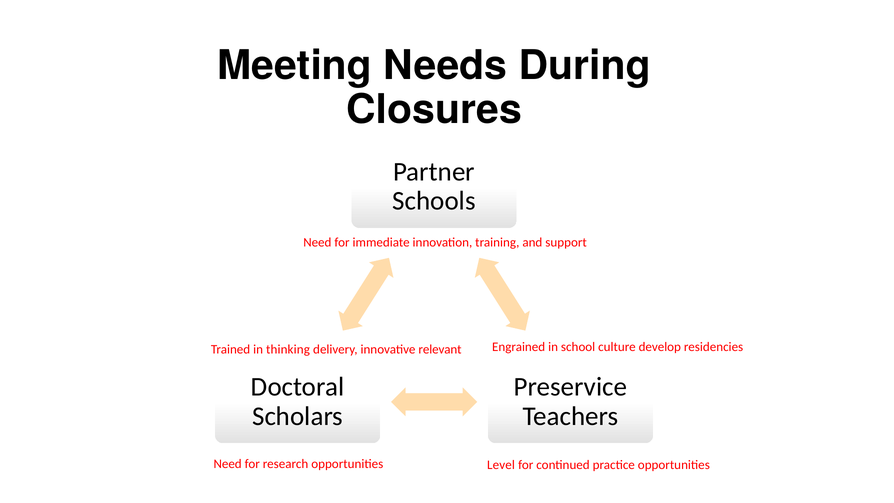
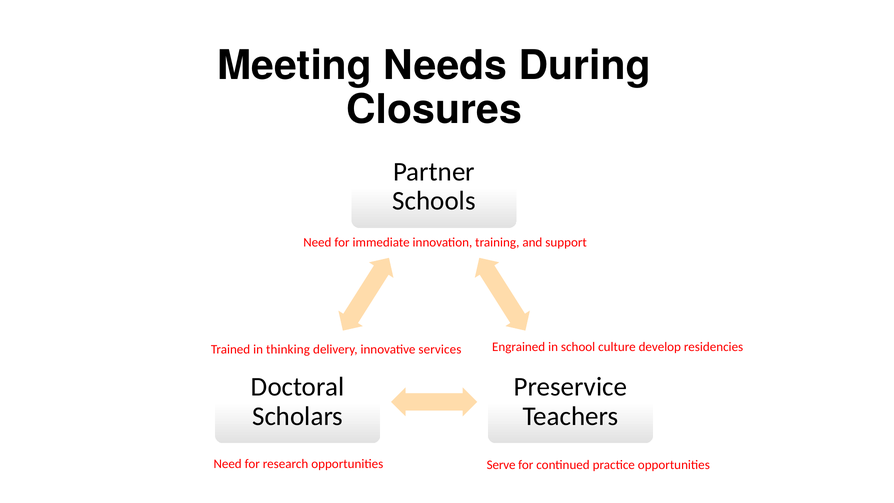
relevant: relevant -> services (440, 349)
Level: Level -> Serve (501, 465)
